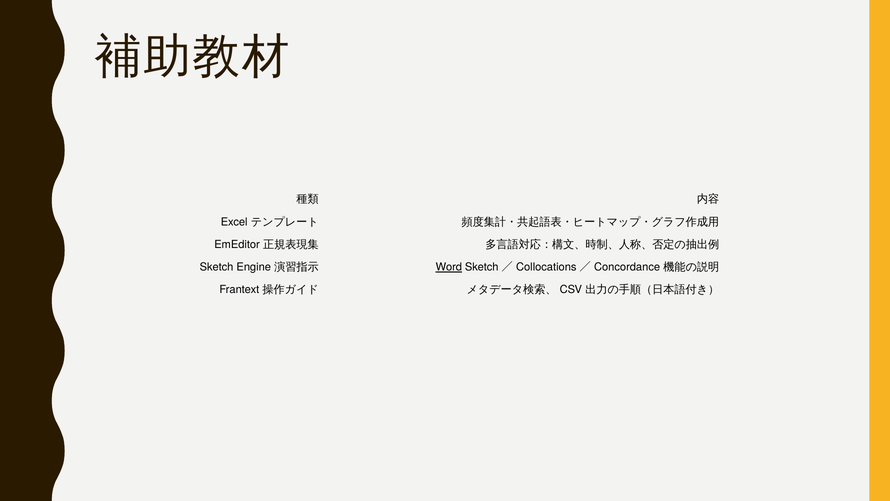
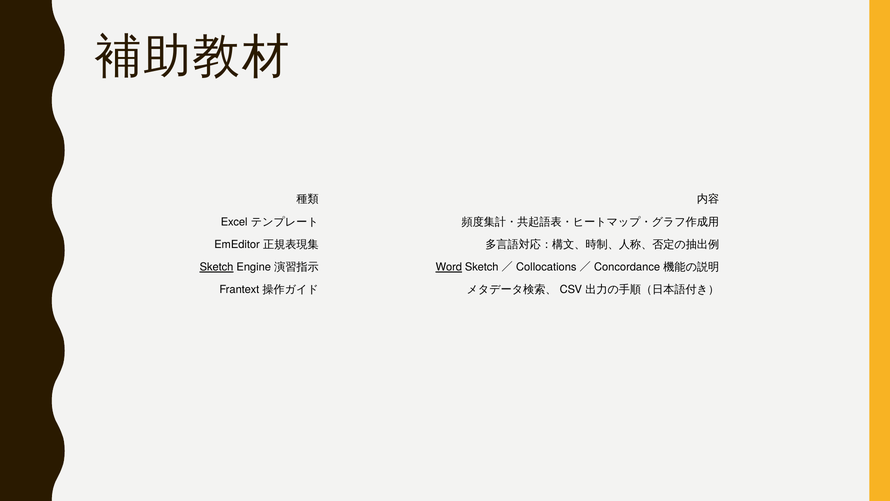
Sketch underline: none -> present (217, 267)
